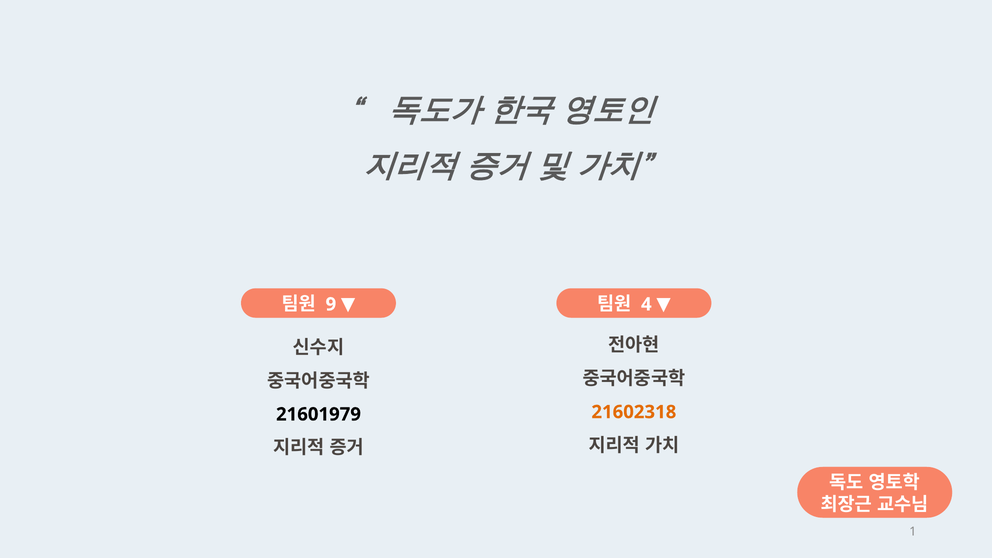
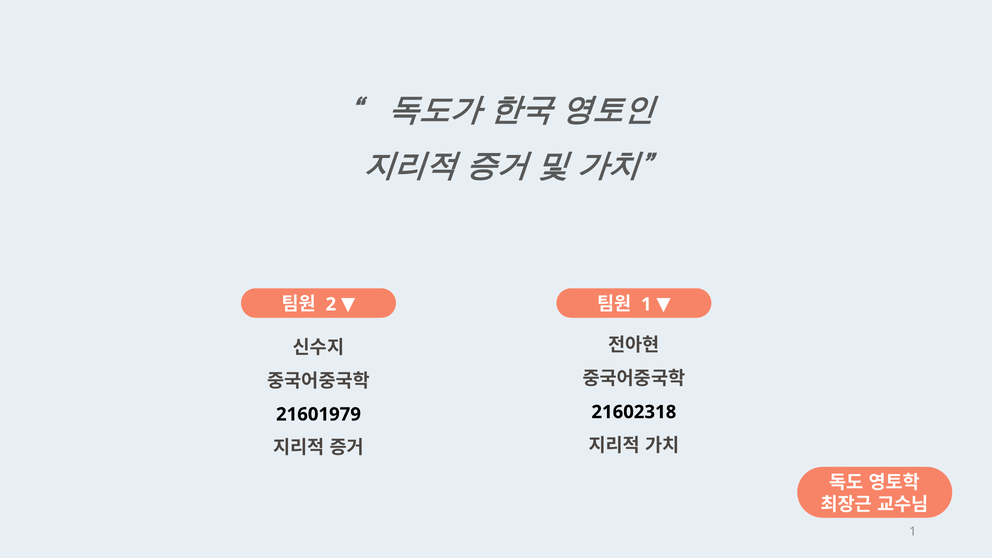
9: 9 -> 2 (331, 304)
4: 4 -> 1 (646, 304)
21602318 colour: orange -> black (634, 412)
